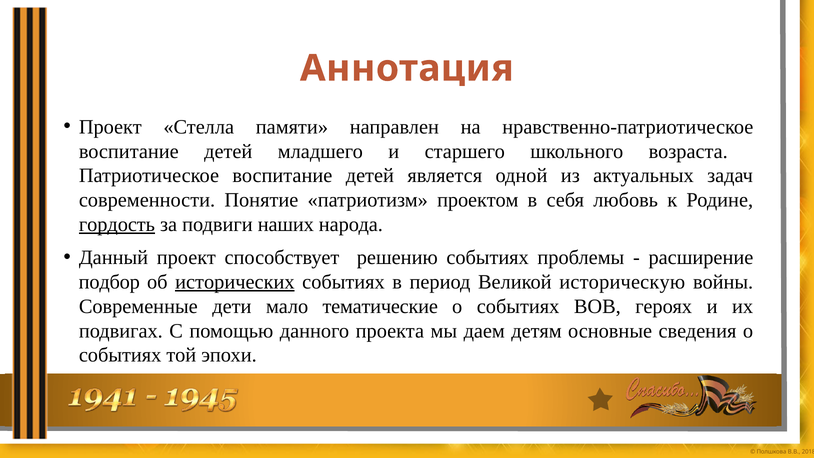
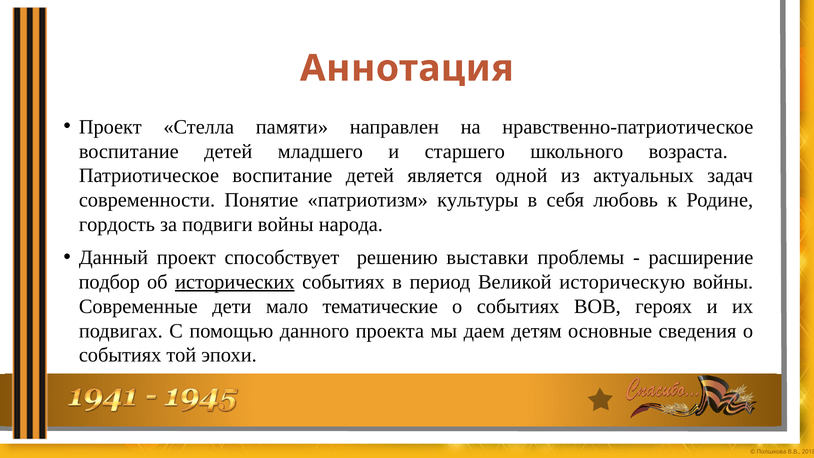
проектом: проектом -> культуры (478, 200)
гордость underline: present -> none (117, 225)
подвиги наших: наших -> войны (286, 225)
решению событиях: событиях -> выставки (487, 257)
